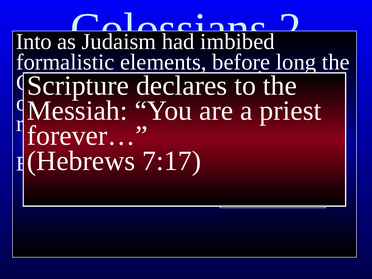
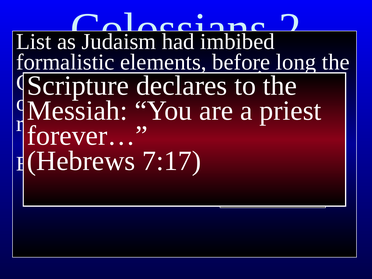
Into: Into -> List (34, 42)
